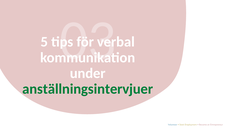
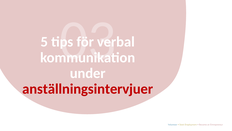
anställningsintervjuer colour: green -> red (88, 89)
